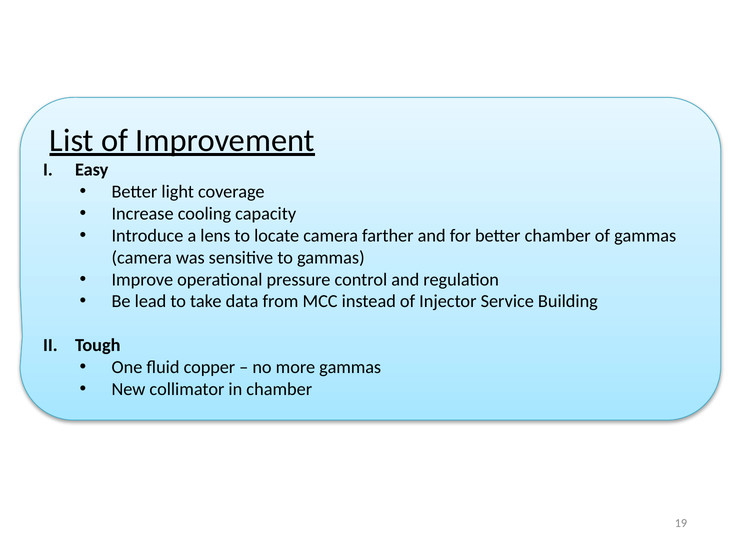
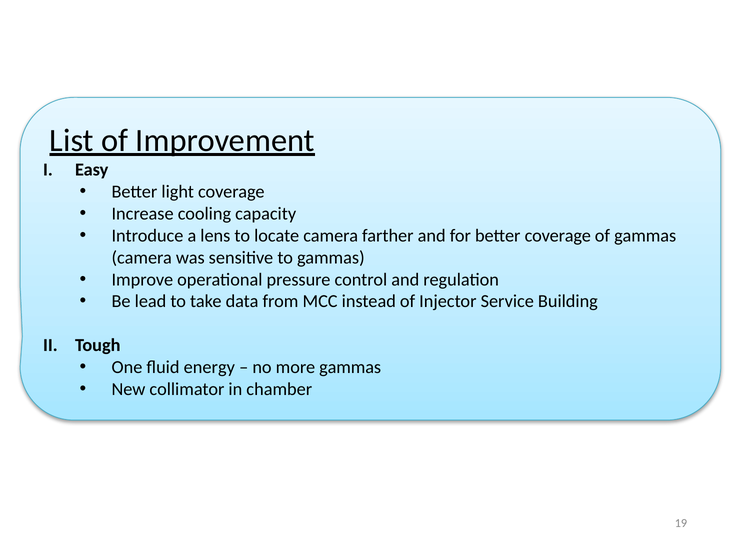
better chamber: chamber -> coverage (558, 236)
copper: copper -> energy (209, 367)
